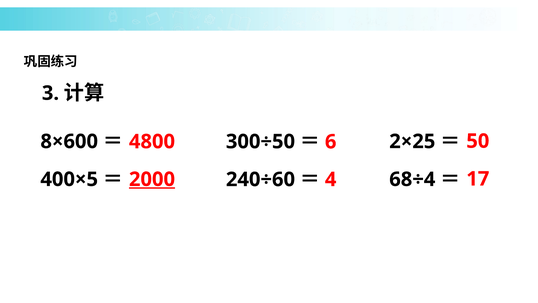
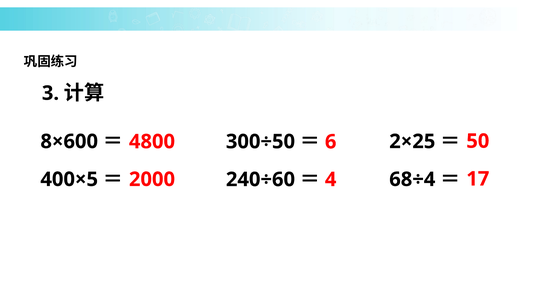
2000 underline: present -> none (152, 179)
